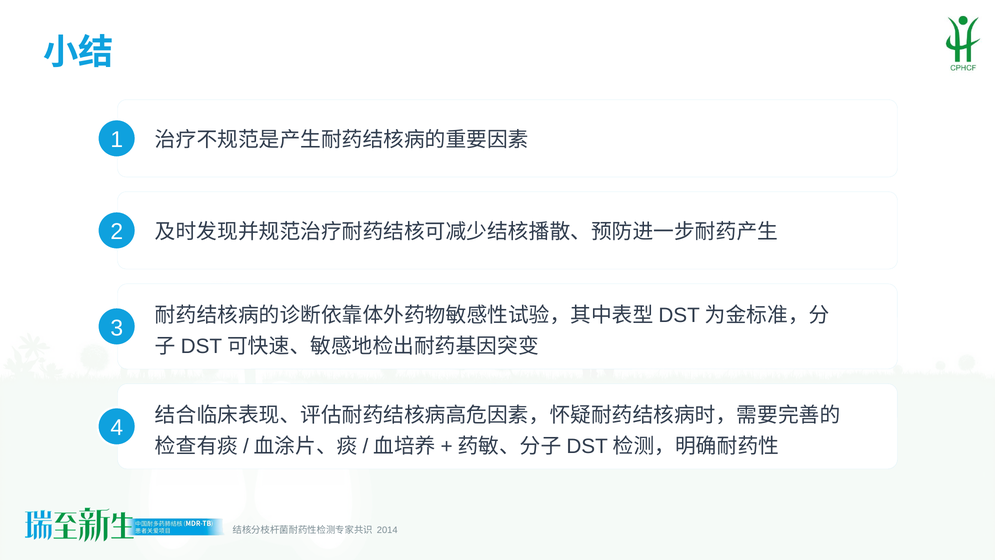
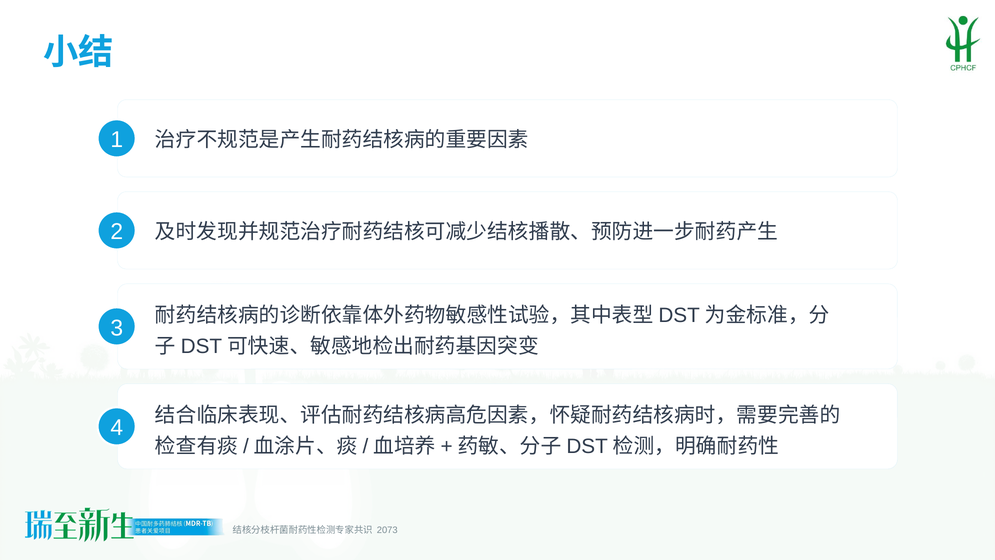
2014: 2014 -> 2073 (387, 530)
